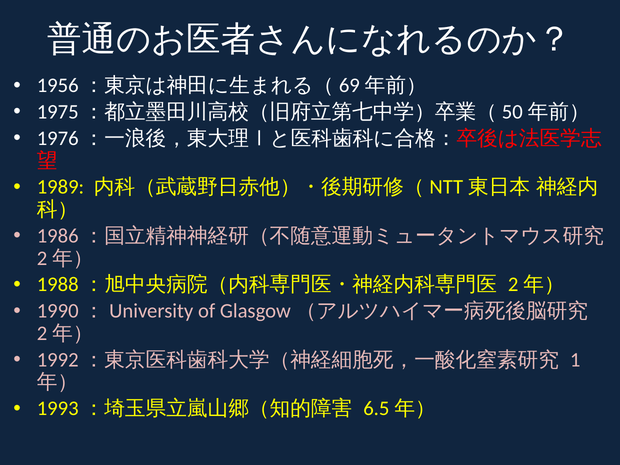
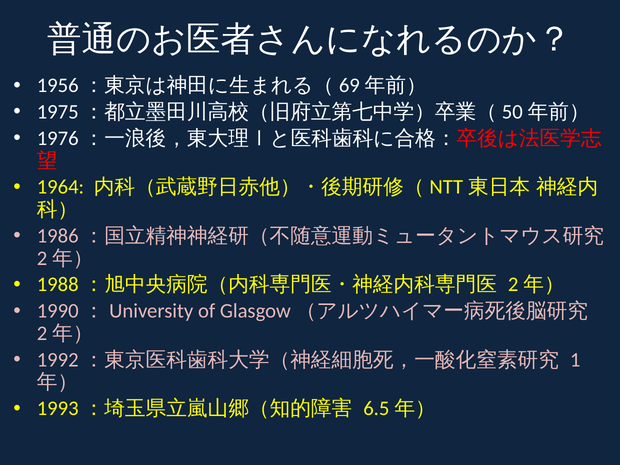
1989: 1989 -> 1964 (60, 187)
